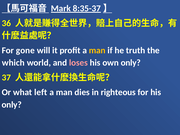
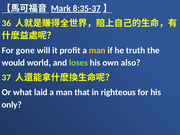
which: which -> would (13, 63)
loses colour: pink -> light green (78, 63)
own only: only -> also (131, 63)
left: left -> laid (41, 92)
dies: dies -> that (82, 92)
